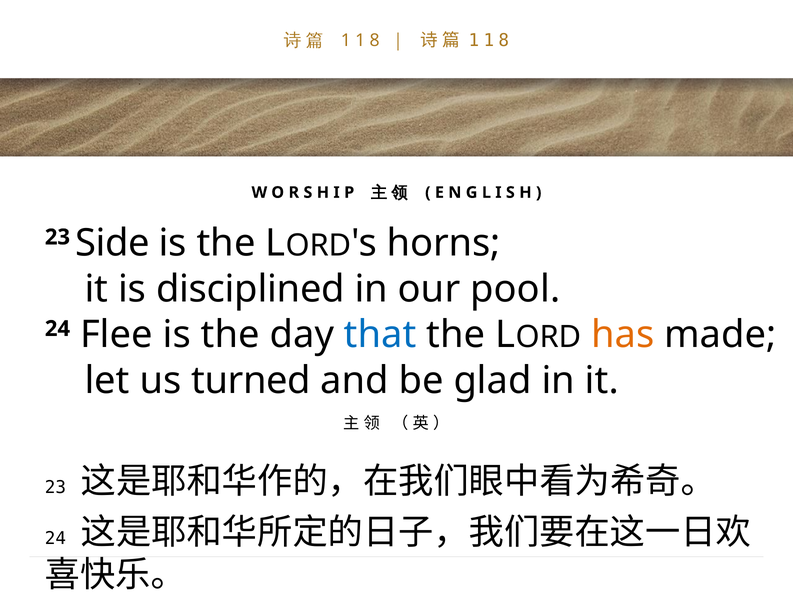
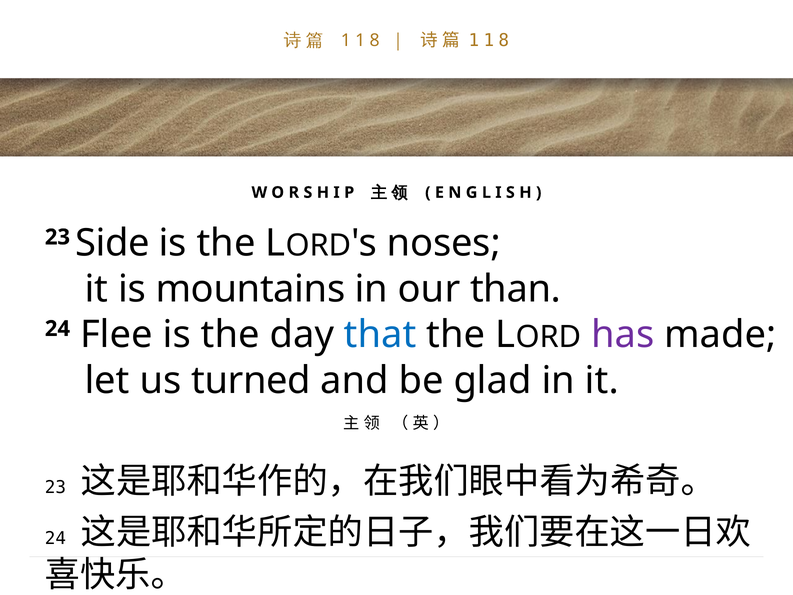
horns: horns -> noses (444, 243)
disciplined: disciplined -> mountains (250, 289)
pool: pool -> than (516, 289)
has colour: orange -> purple (623, 335)
